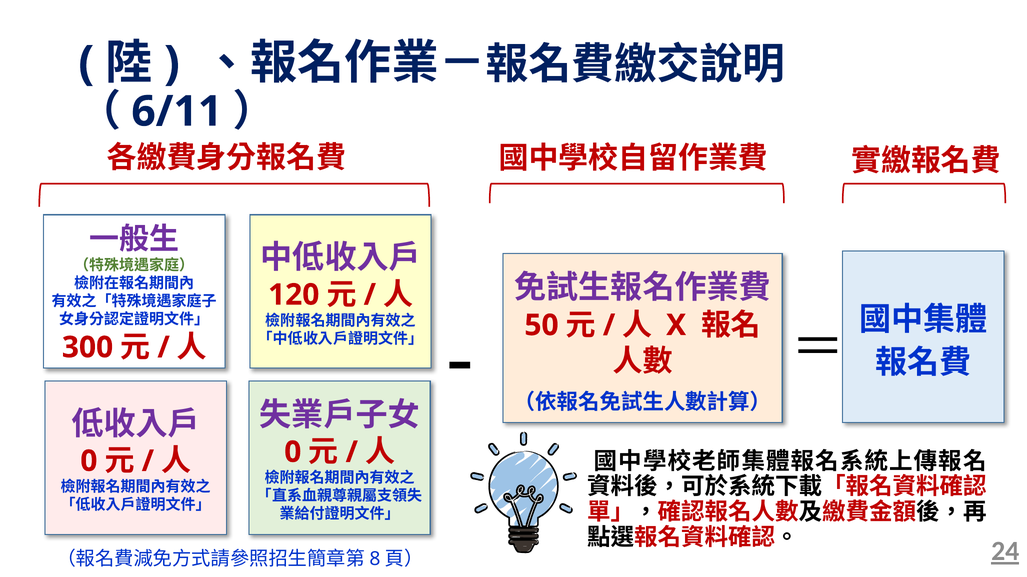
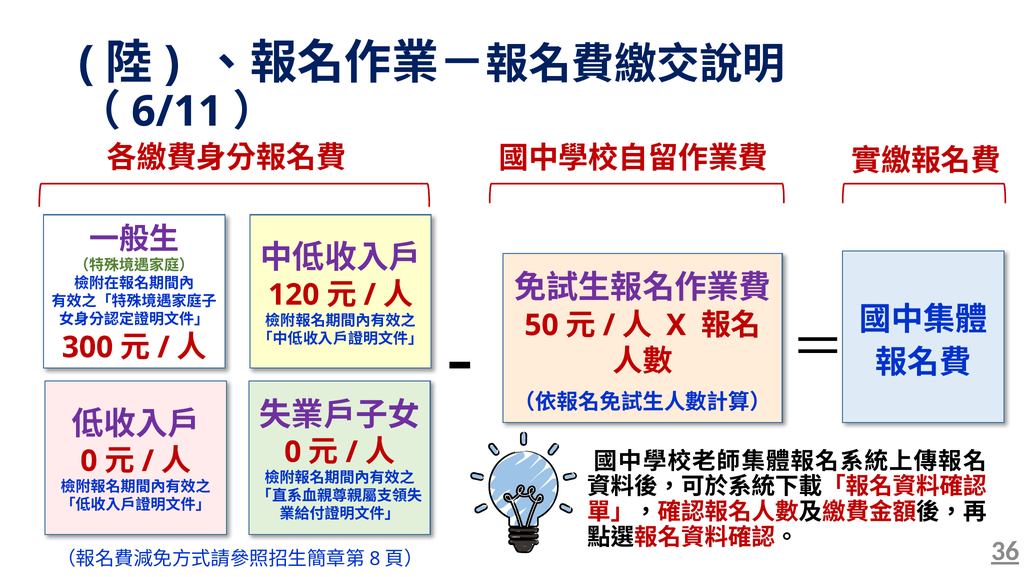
24: 24 -> 36 (1005, 552)
